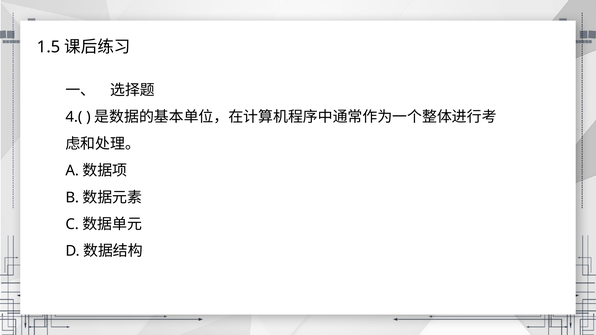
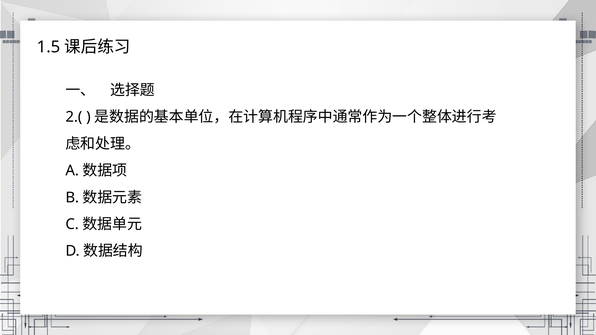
4.(: 4.( -> 2.( (74, 117)
